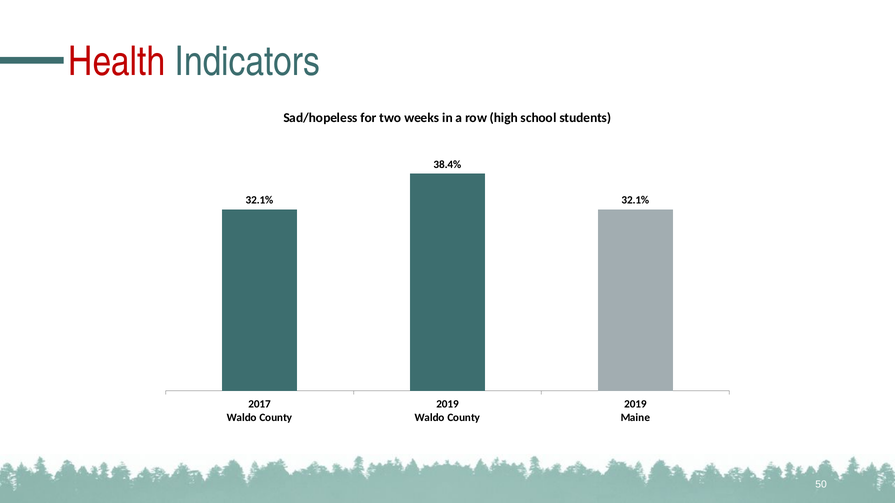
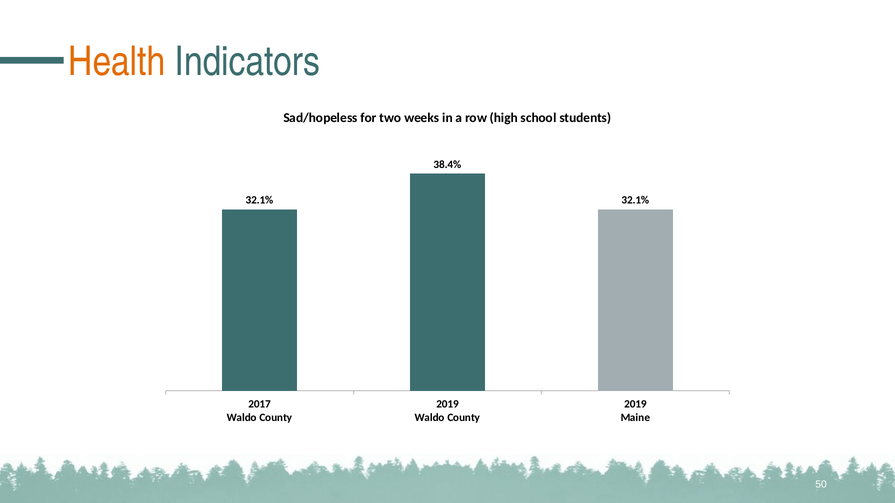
Health colour: red -> orange (117, 62)
